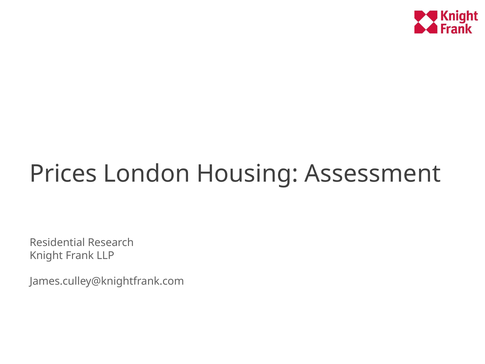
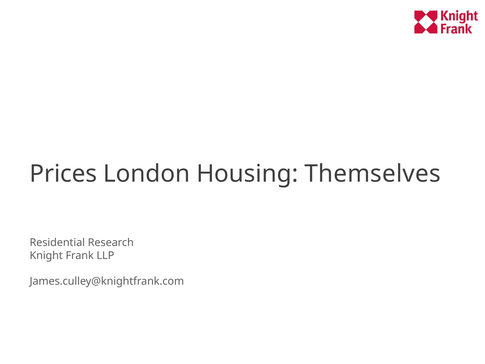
Assessment: Assessment -> Themselves (373, 174)
